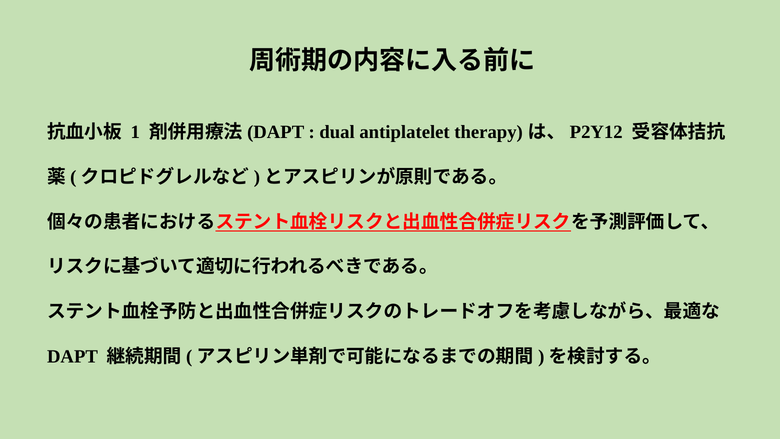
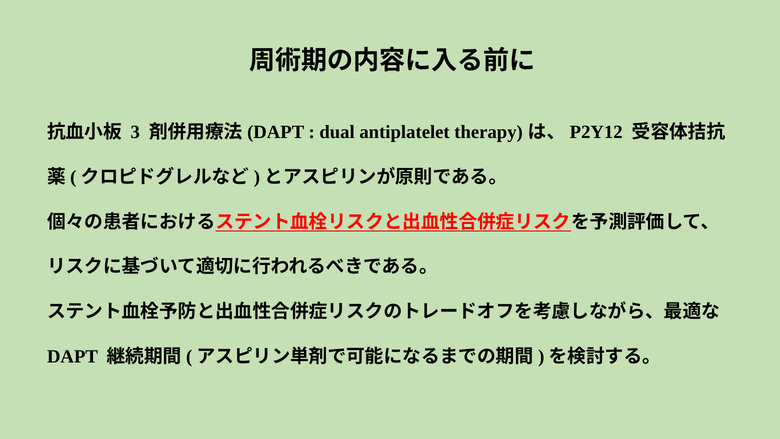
1: 1 -> 3 (135, 132)
